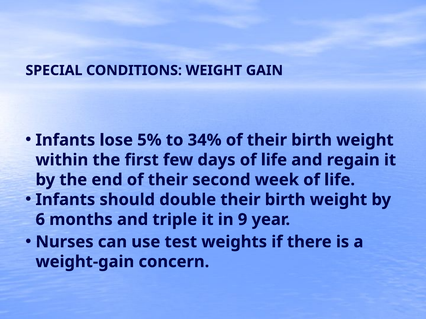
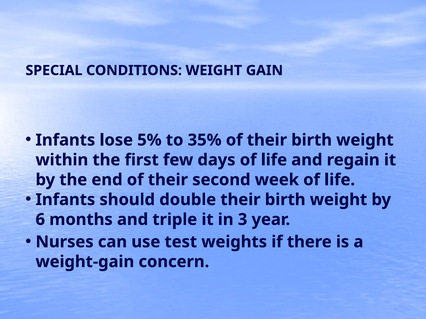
34%: 34% -> 35% (205, 140)
9: 9 -> 3 (243, 220)
